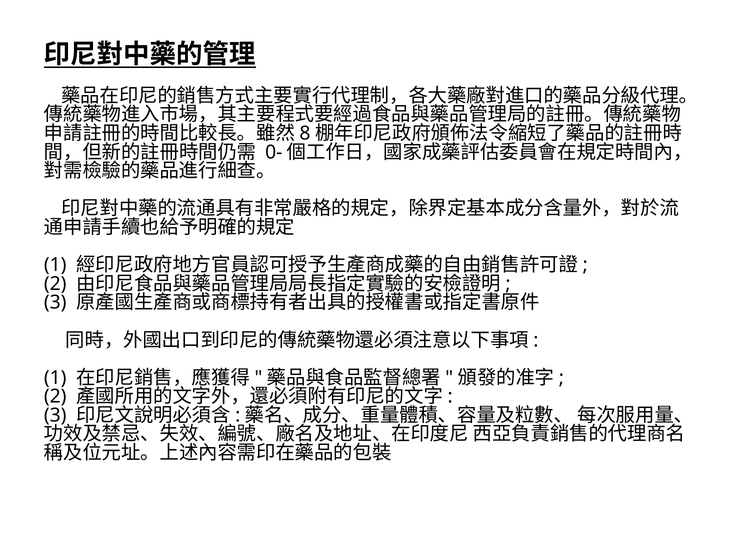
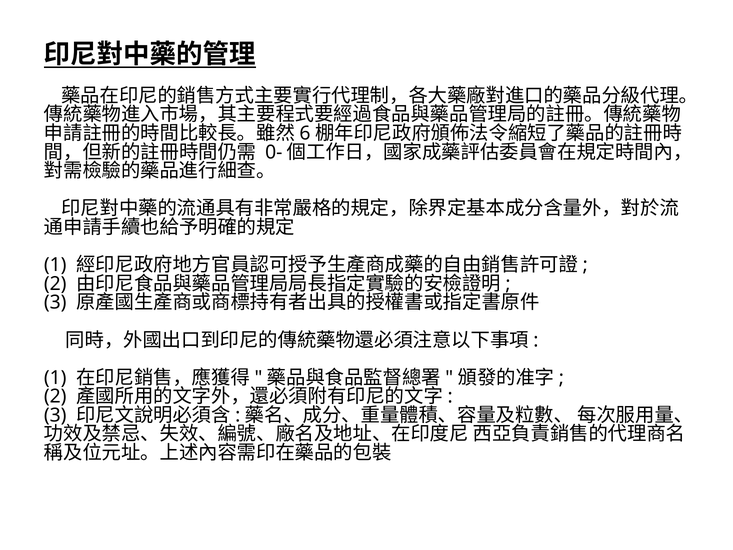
8: 8 -> 6 (305, 133)
